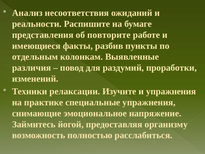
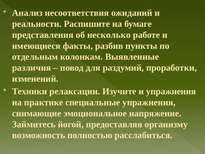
повторите: повторите -> несколько (109, 35)
